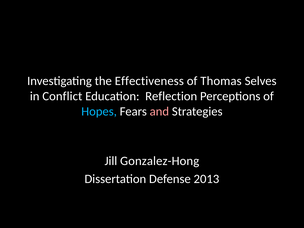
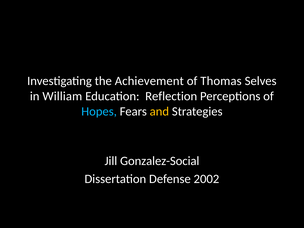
Effectiveness: Effectiveness -> Achievement (149, 81)
Conflict: Conflict -> William (62, 96)
and colour: pink -> yellow (159, 111)
Gonzalez-Hong: Gonzalez-Hong -> Gonzalez-Social (160, 161)
2013: 2013 -> 2002 (206, 179)
